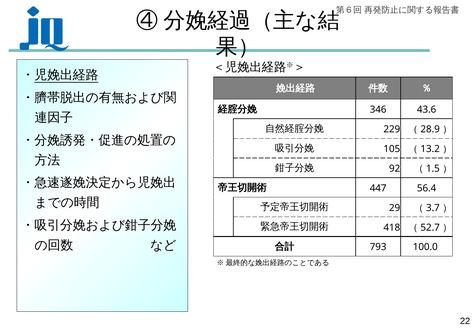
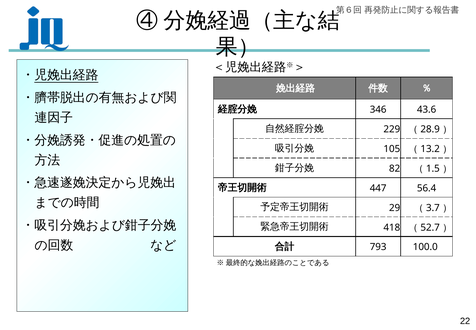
92: 92 -> 82 (395, 168)
